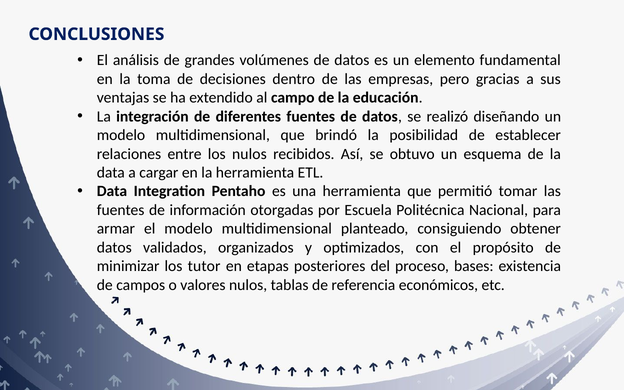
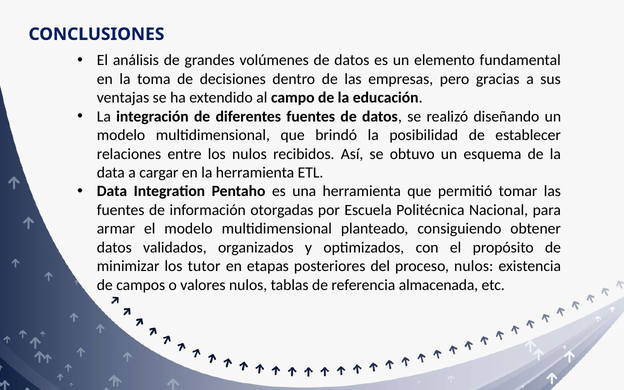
proceso bases: bases -> nulos (474, 266)
económicos: económicos -> almacenada (438, 285)
